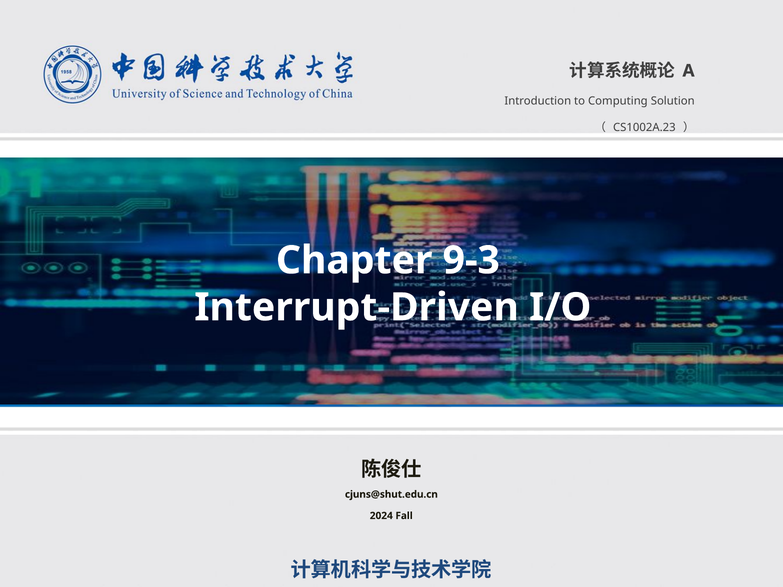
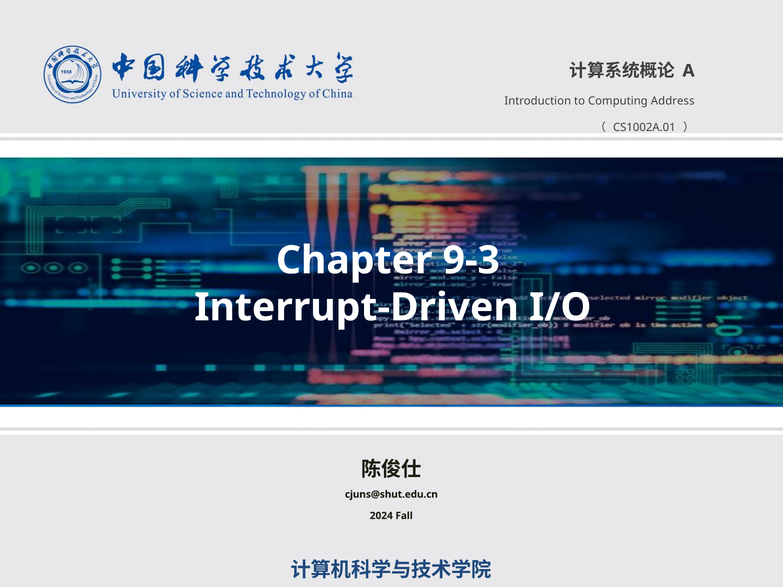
Solution: Solution -> Address (673, 101)
CS1002A.23: CS1002A.23 -> CS1002A.01 (644, 128)
